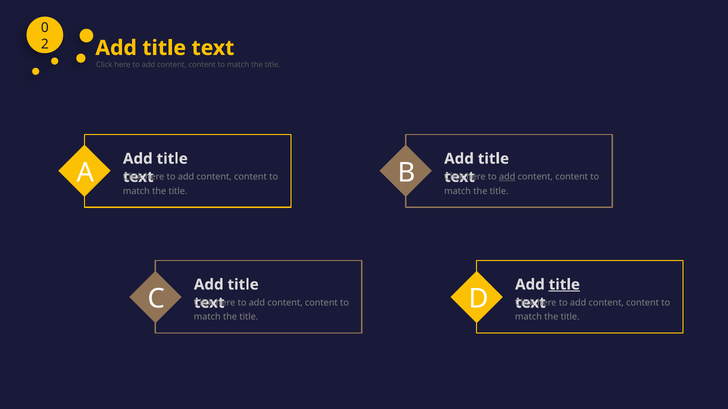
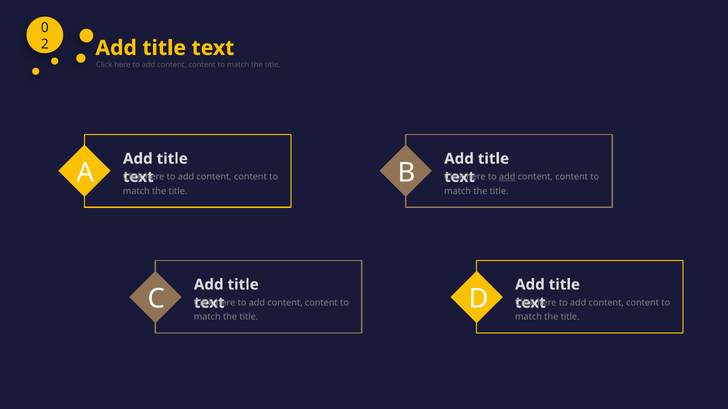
title underline: present -> none (564, 285)
